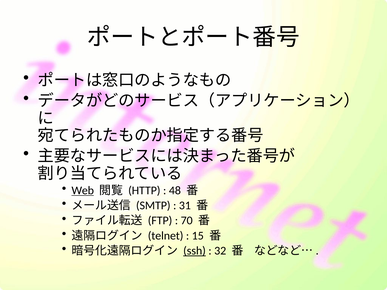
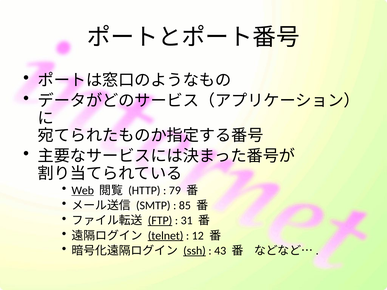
48: 48 -> 79 (175, 191)
31: 31 -> 85 (185, 206)
FTP underline: none -> present (160, 221)
70: 70 -> 31 (187, 221)
telnet underline: none -> present (166, 236)
15: 15 -> 12 (198, 236)
32: 32 -> 43 (220, 251)
